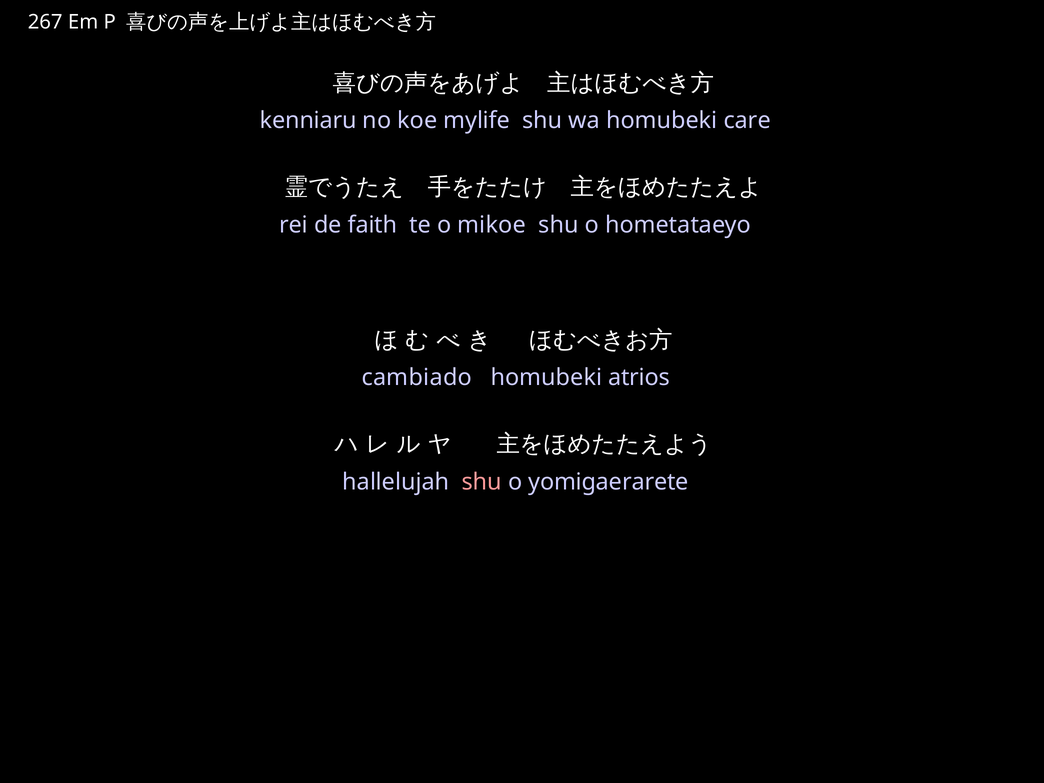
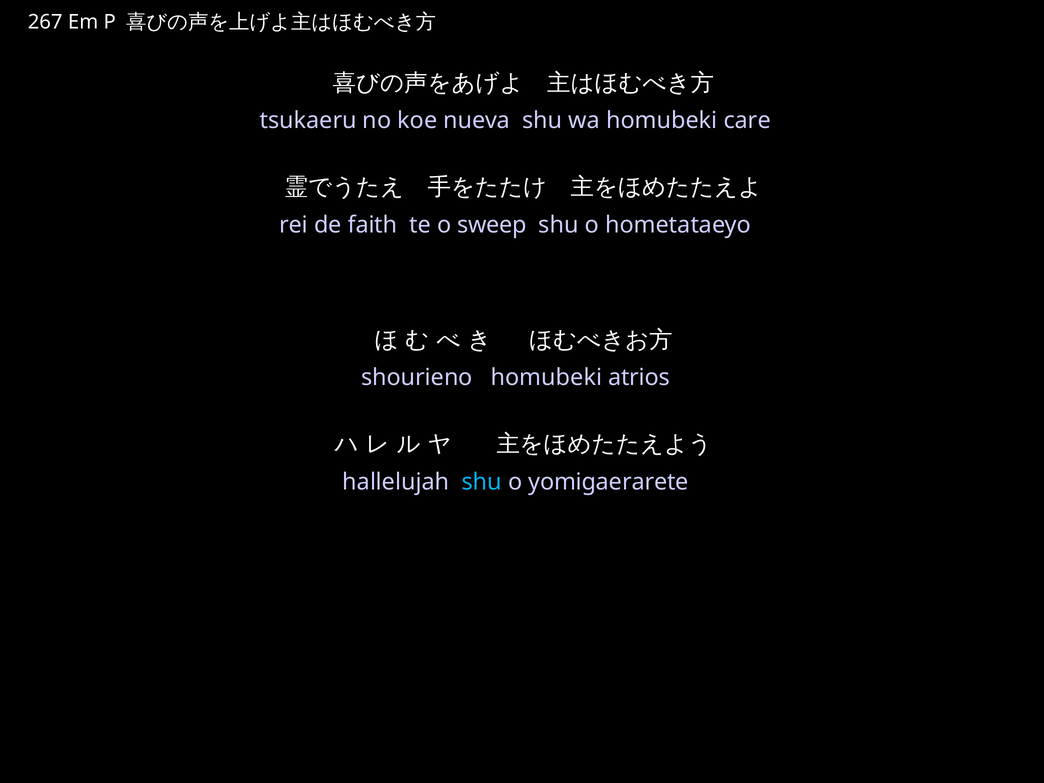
kenniaru: kenniaru -> tsukaeru (308, 121)
mylife: mylife -> nueva (477, 121)
mikoe: mikoe -> sweep (492, 225)
cambiado: cambiado -> shourieno (417, 378)
shu colour: pink -> light blue (482, 482)
